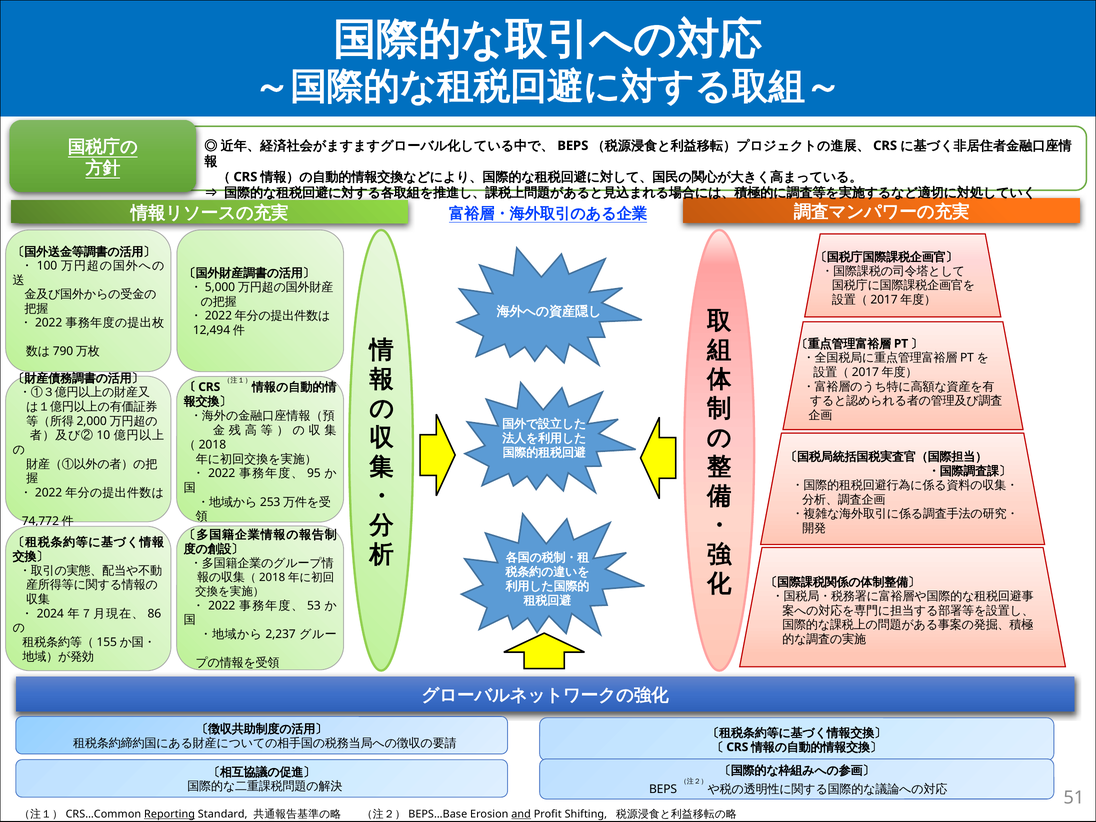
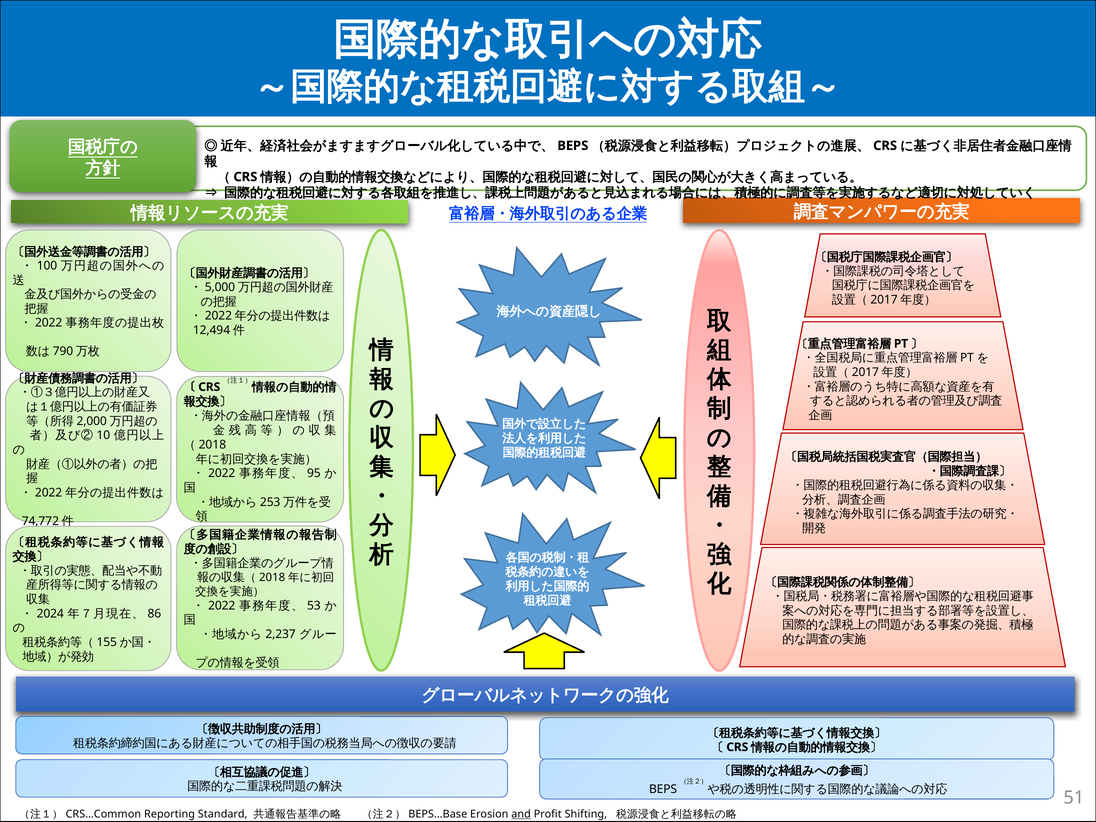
Reporting underline: present -> none (170, 814)
